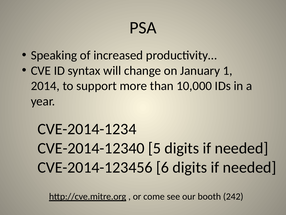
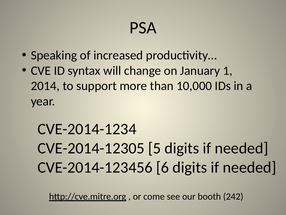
CVE-2014-12340: CVE-2014-12340 -> CVE-2014-12305 (91, 148)
